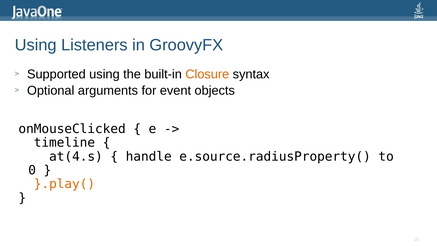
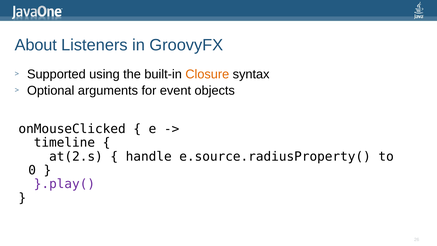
Using: Using -> About (36, 45)
at(4.s: at(4.s -> at(2.s (76, 156)
}.play( colour: orange -> purple (64, 184)
